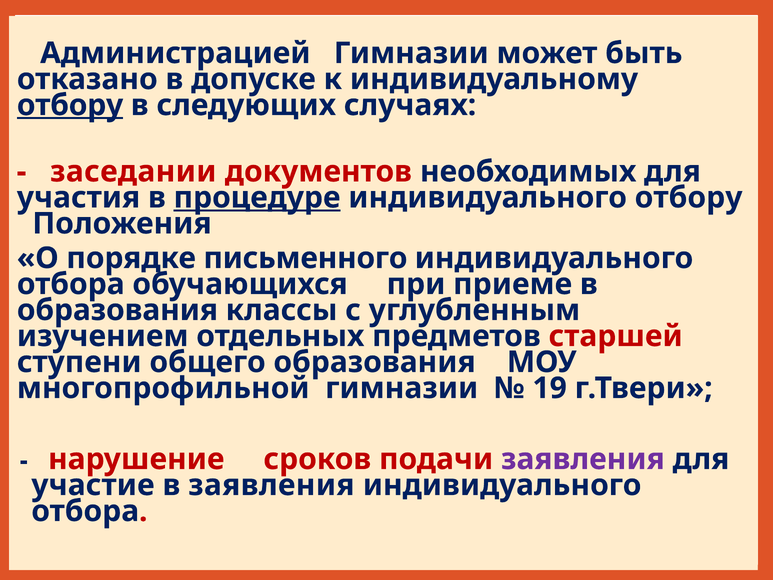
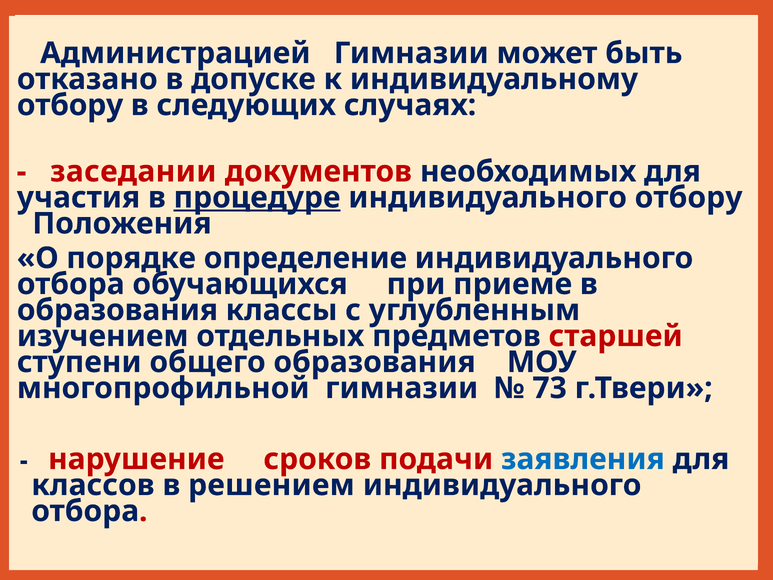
отбору underline: present -> none (70, 105)
письменного: письменного -> определение (305, 258)
19: 19 -> 73 (550, 388)
заявления colour: purple -> blue (583, 459)
участие: участие -> классов (93, 485)
в заявления: заявления -> решением (271, 485)
